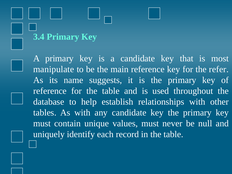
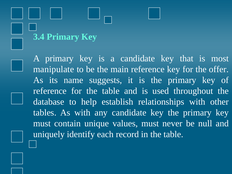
refer: refer -> offer (219, 69)
